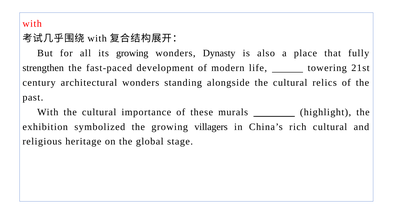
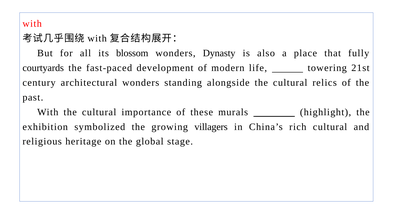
its growing: growing -> blossom (132, 53)
strengthen: strengthen -> courtyards (43, 68)
